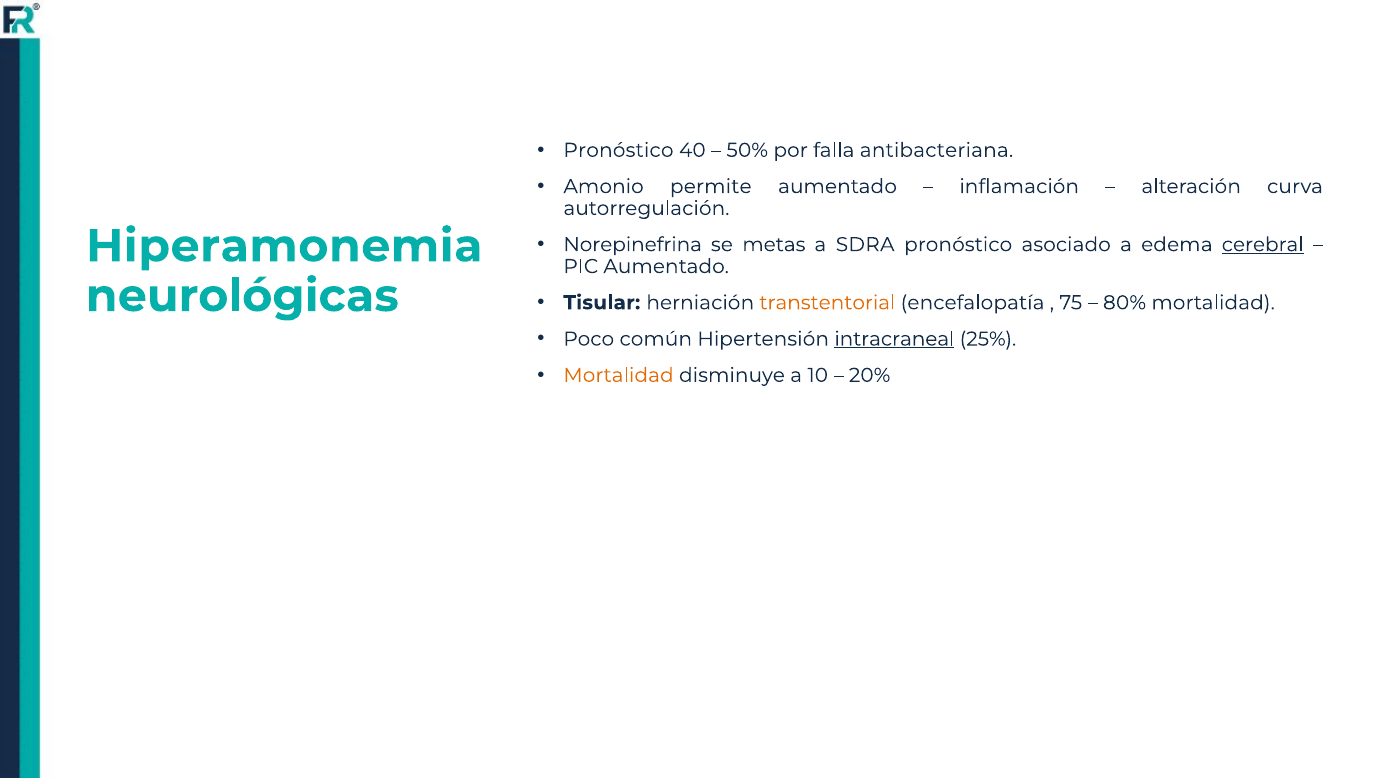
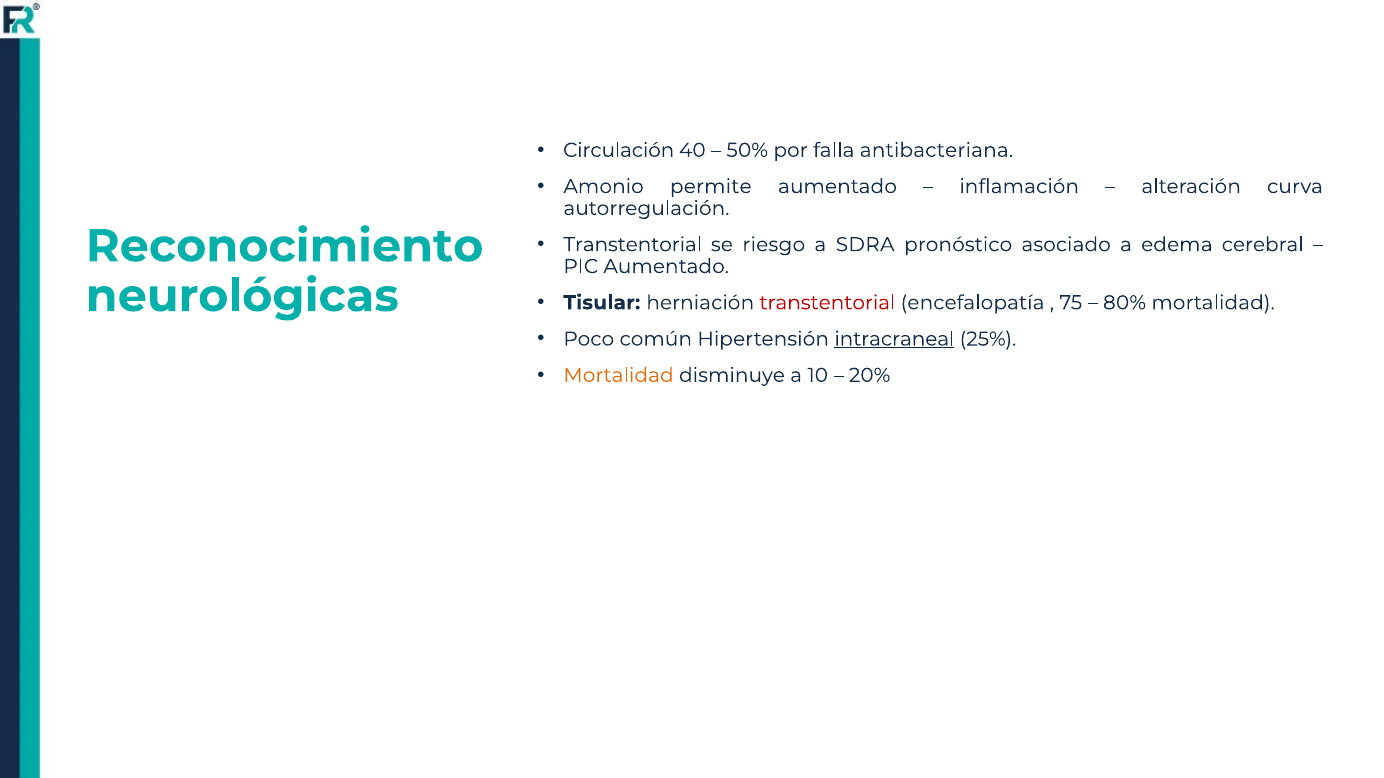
Pronóstico: Pronóstico -> Circulación (619, 150)
Norepinefrina: Norepinefrina -> Transtentorial (633, 245)
metas: metas -> riesgo (774, 245)
cerebral underline: present -> none (1263, 245)
Hiperamonemia: Hiperamonemia -> Reconocimiento (285, 246)
transtentorial colour: orange -> red (827, 303)
